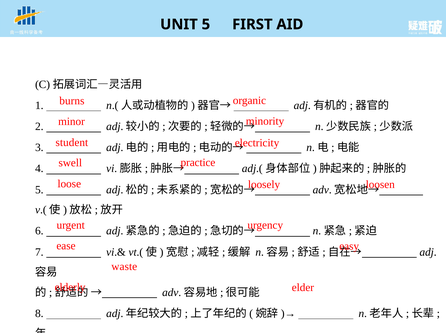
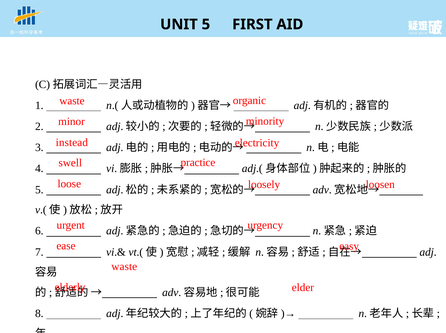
burns: burns -> waste (72, 101)
student: student -> instead (72, 143)
